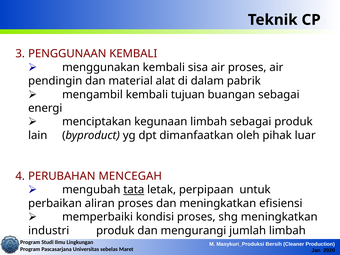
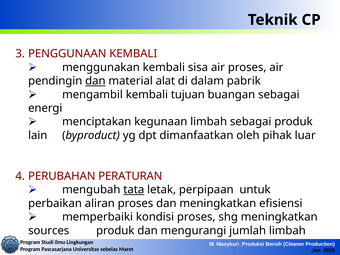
dan underline: none -> present (95, 81)
MENCEGAH: MENCEGAH -> PERATURAN (130, 176)
industri: industri -> sources (49, 231)
